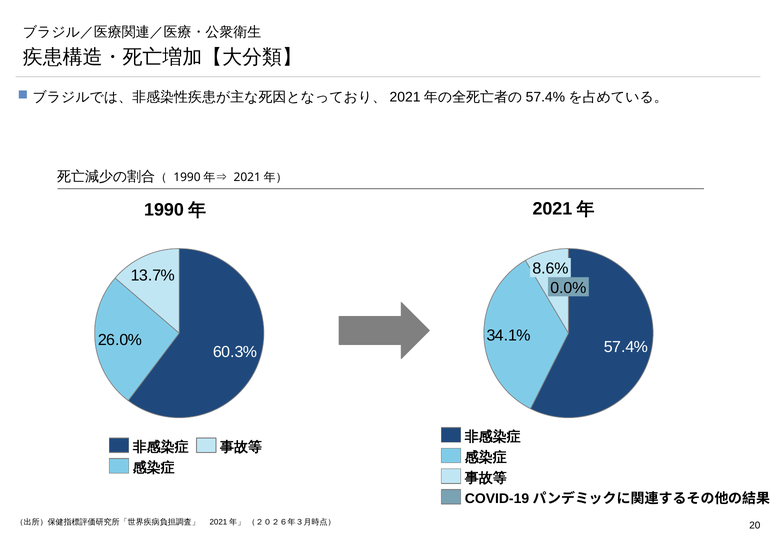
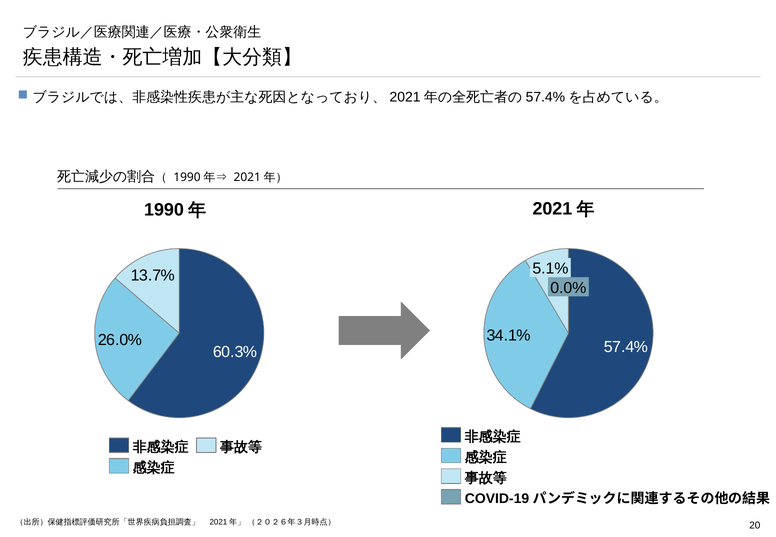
8.6%: 8.6% -> 5.1% (550, 269)
